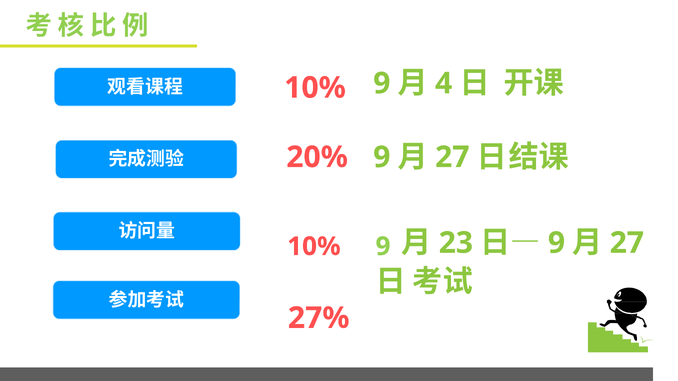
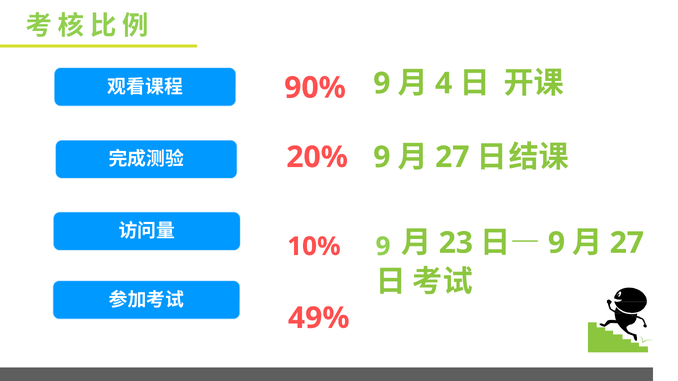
10%: 10% -> 90% (315, 88)
27%: 27% -> 49% (319, 318)
